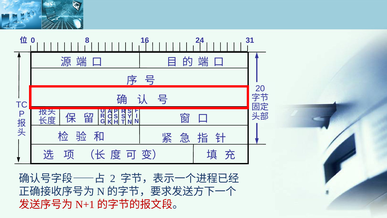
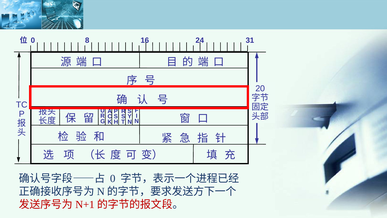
2: 2 -> 0 (113, 178)
